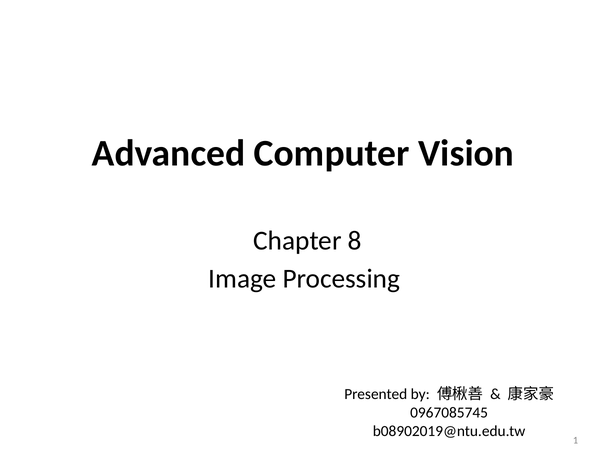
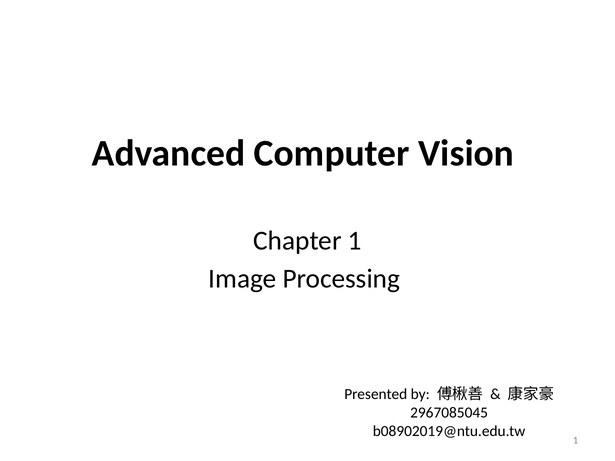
Chapter 8: 8 -> 1 (355, 241)
0967085745: 0967085745 -> 2967085045 (449, 413)
